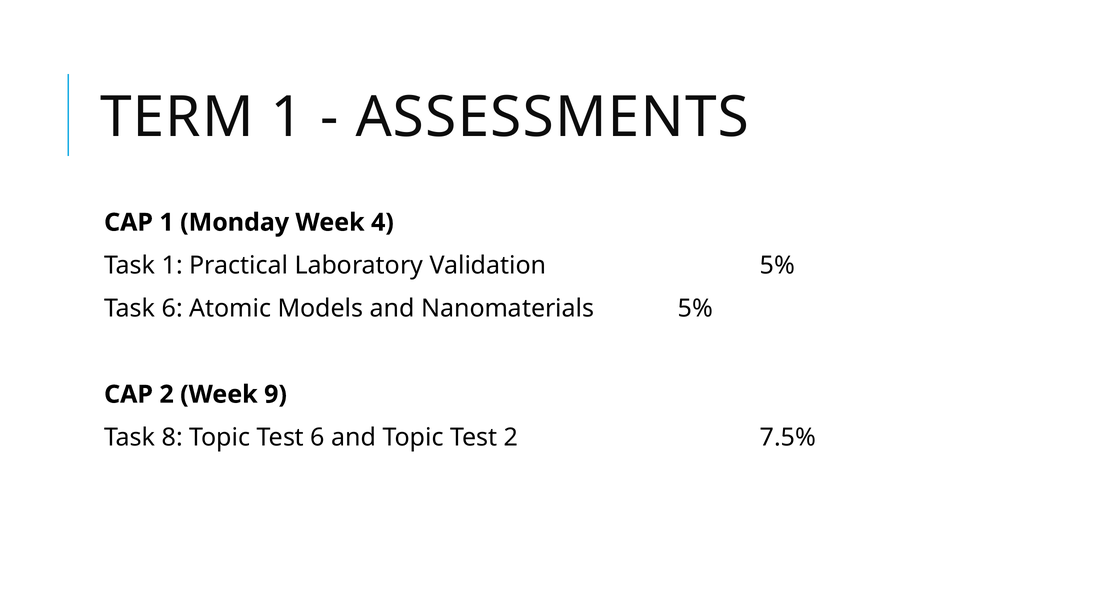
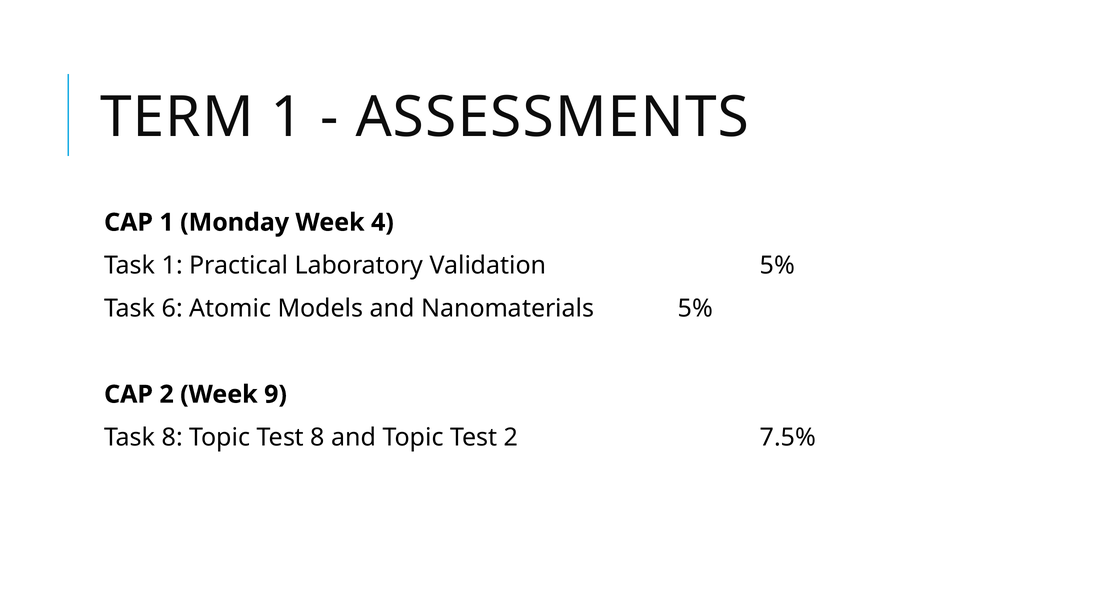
Test 6: 6 -> 8 (318, 437)
